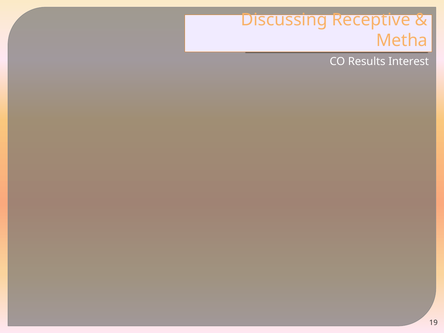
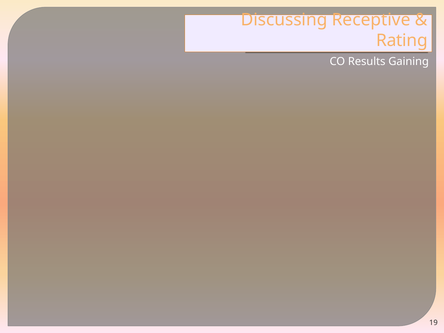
Metha: Metha -> Rating (402, 40)
Interest: Interest -> Gaining (409, 61)
